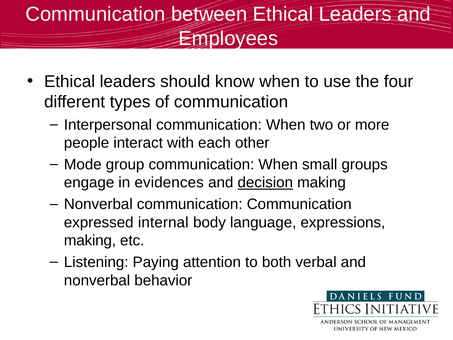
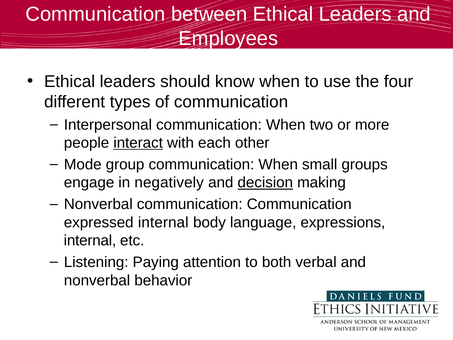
interact underline: none -> present (138, 143)
evidences: evidences -> negatively (169, 183)
making: making -> internal (90, 240)
